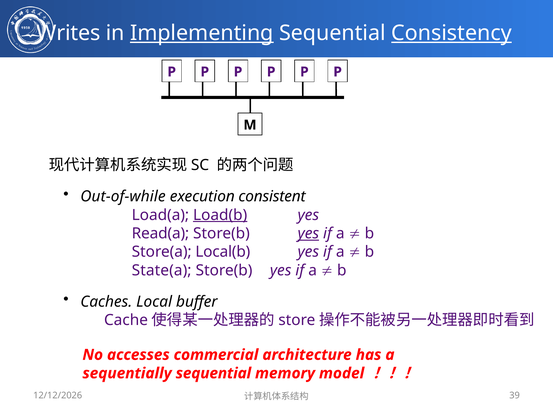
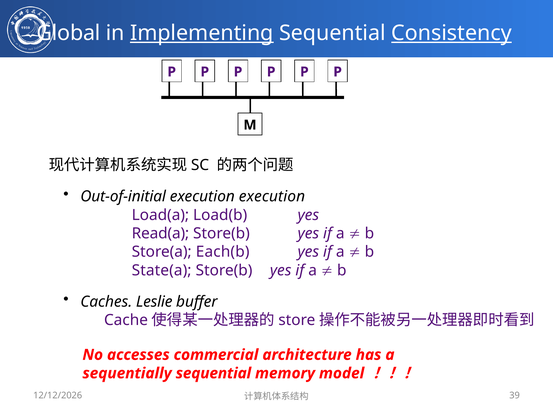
Writes: Writes -> Global (69, 33)
Out-of-while: Out-of-while -> Out-of-initial (123, 196)
execution consistent: consistent -> execution (272, 196)
Load(b underline: present -> none (220, 215)
yes underline: present -> none (308, 233)
Local(b: Local(b -> Each(b (223, 252)
Local: Local -> Leslie (154, 302)
